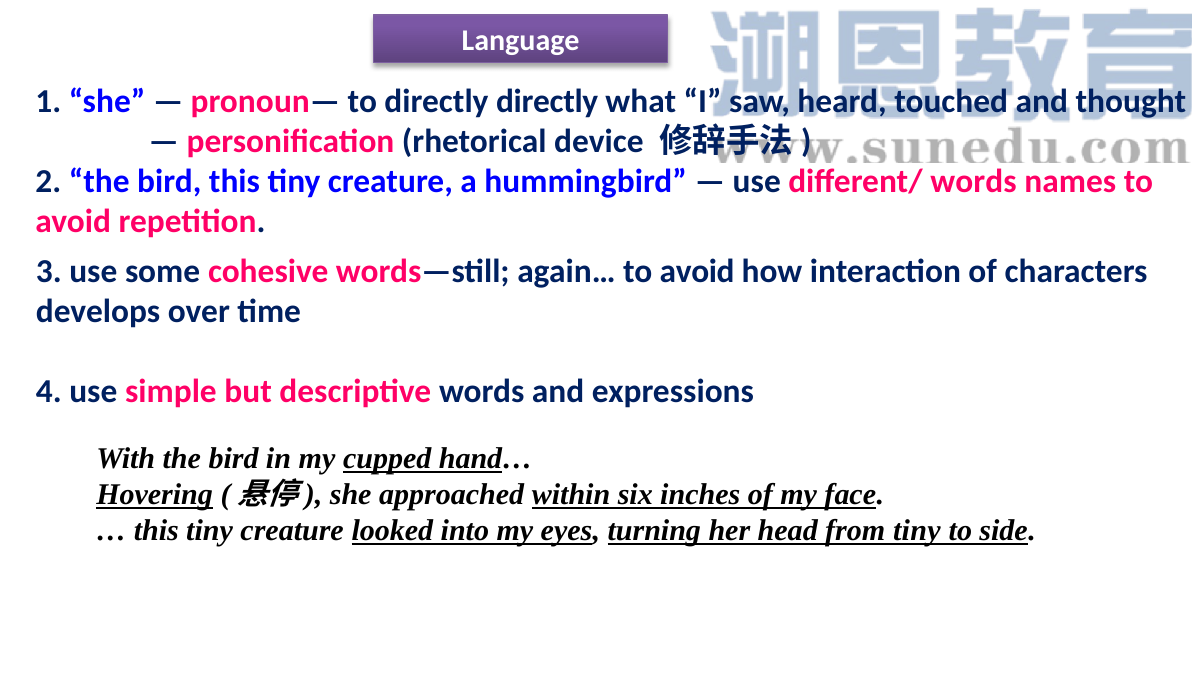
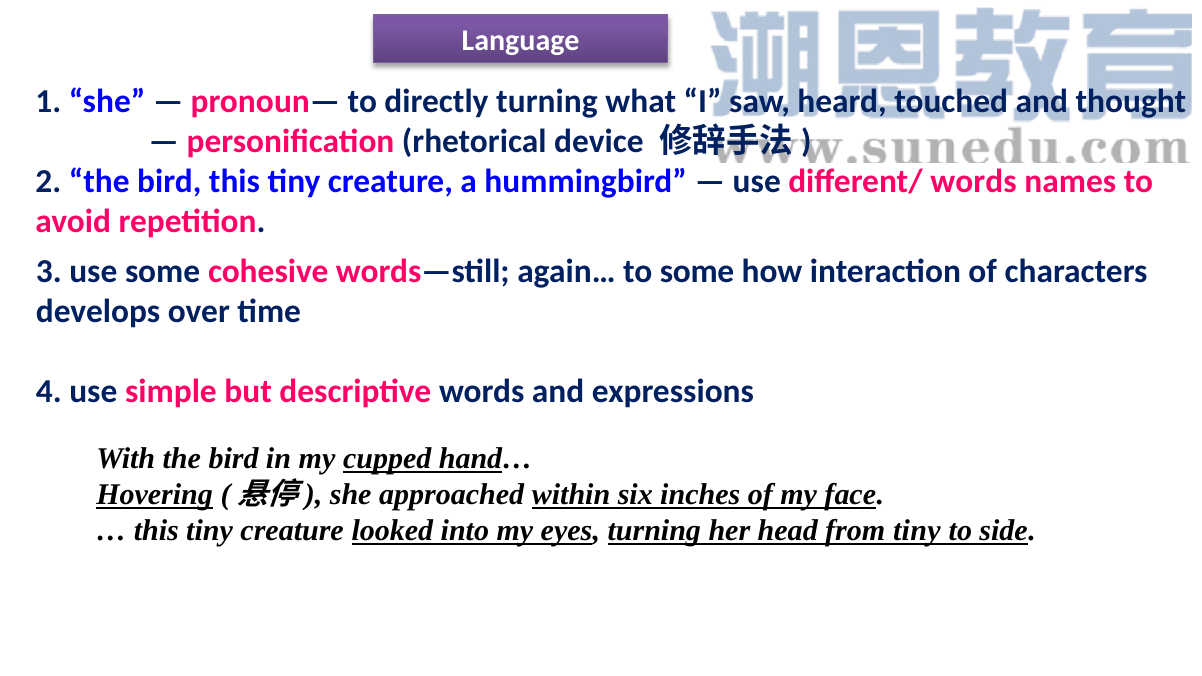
directly directly: directly -> turning (547, 101)
again… to avoid: avoid -> some (697, 272)
